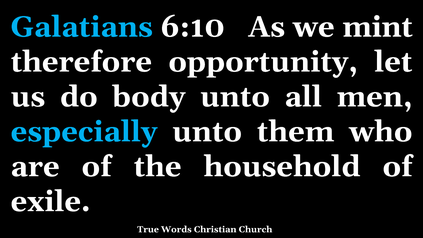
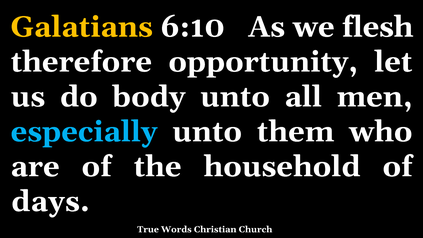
Galatians colour: light blue -> yellow (82, 27)
mint: mint -> flesh (378, 27)
exile: exile -> days (50, 201)
